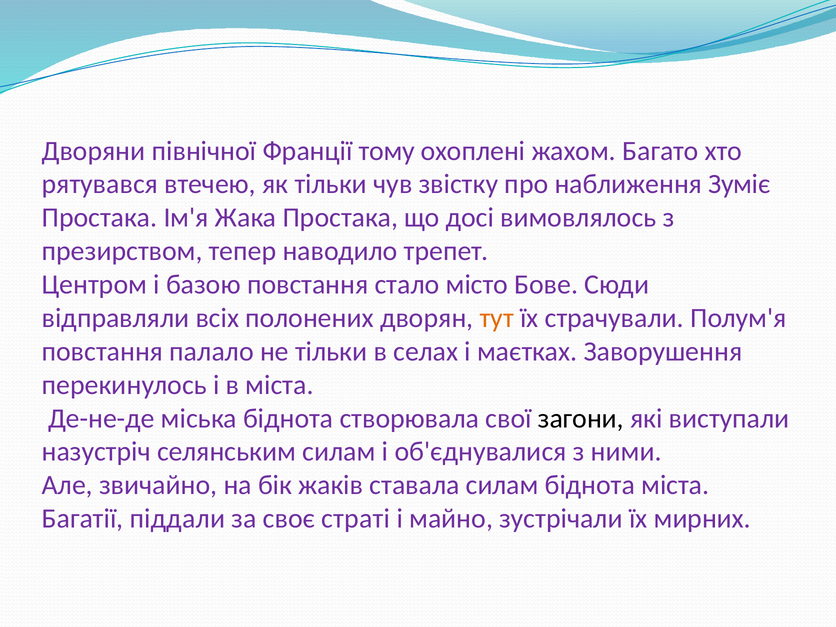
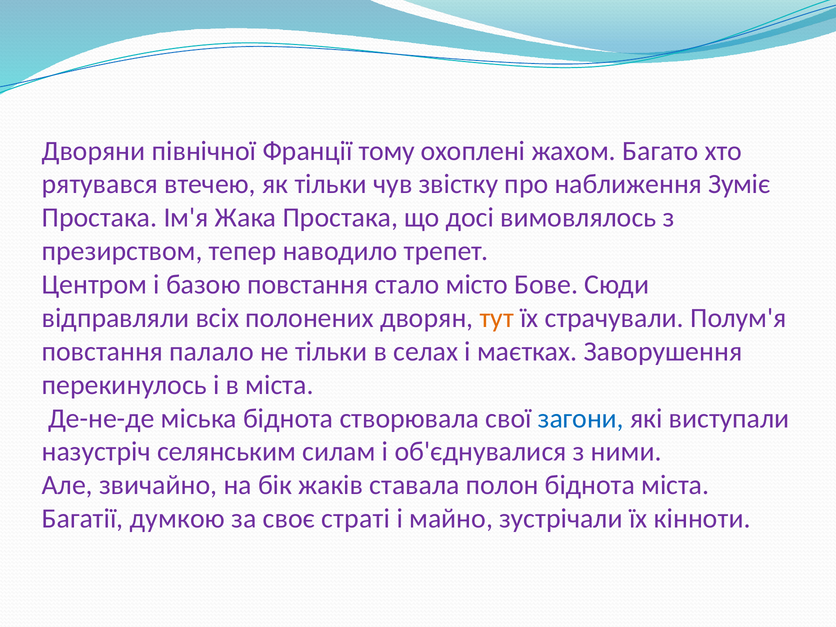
загони colour: black -> blue (581, 418)
ставала силам: силам -> полон (502, 485)
піддали: піддали -> думкою (177, 519)
мирних: мирних -> кінноти (702, 519)
